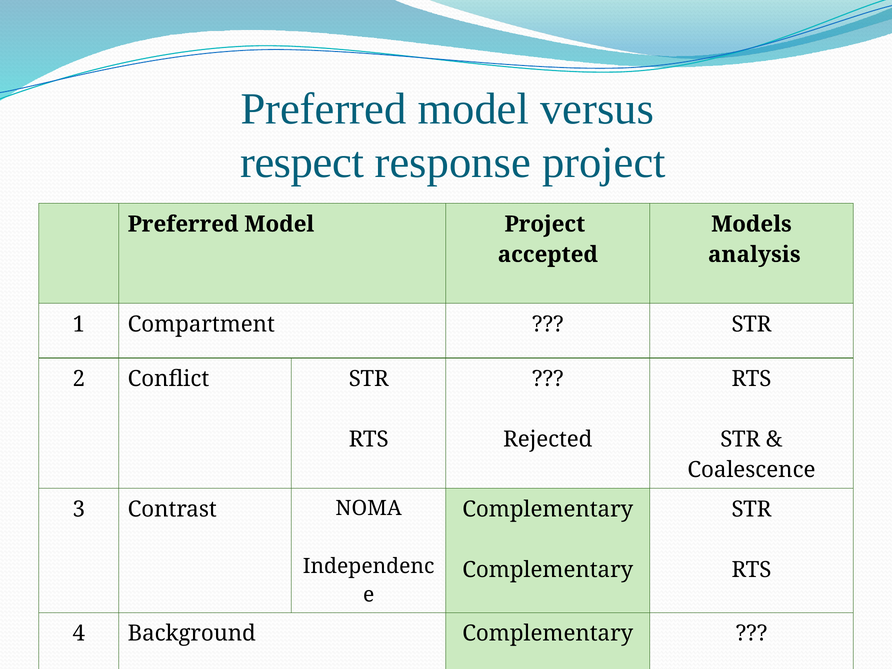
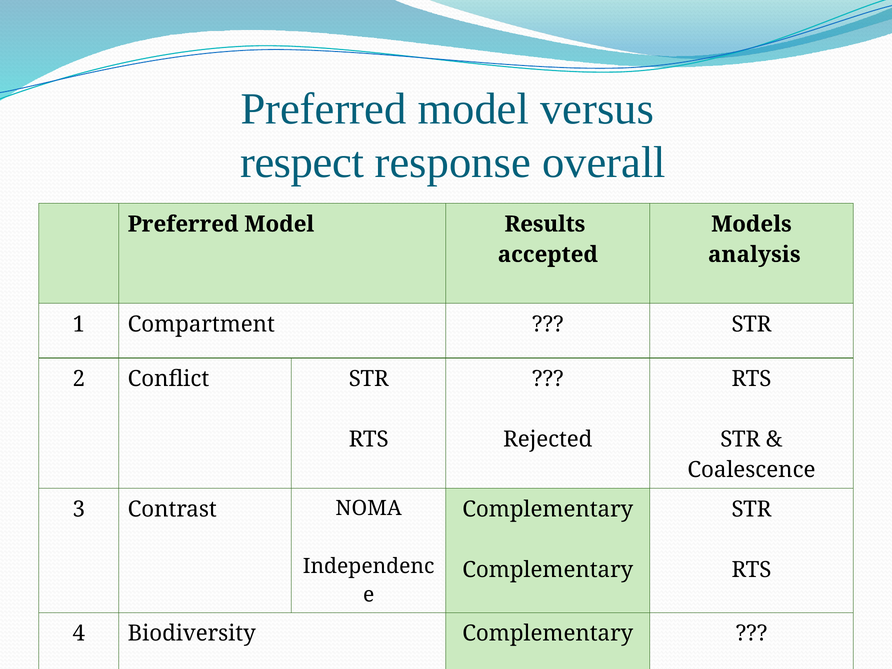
response project: project -> overall (604, 162)
Model Project: Project -> Results (545, 224)
Background: Background -> Biodiversity (192, 633)
